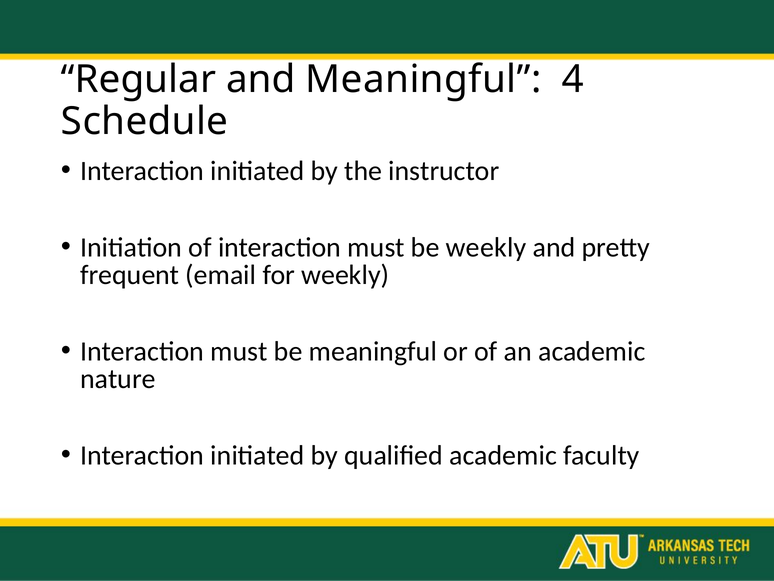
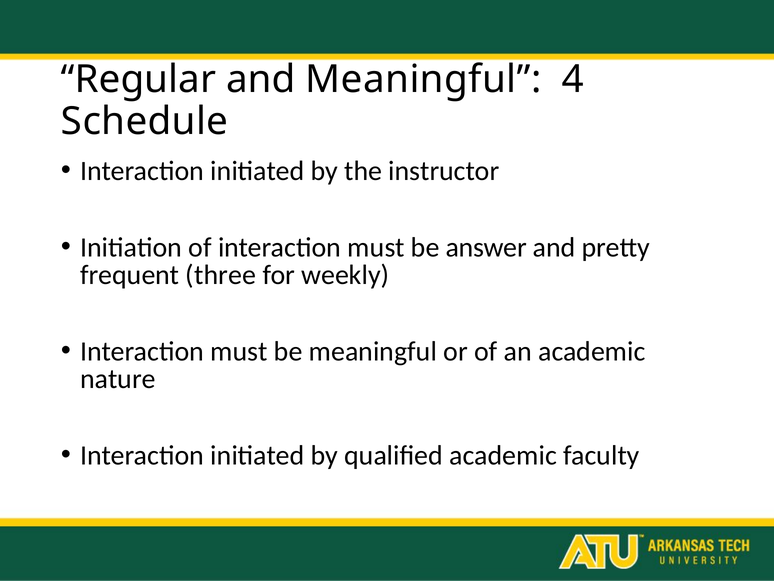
be weekly: weekly -> answer (486, 248)
email: email -> three (221, 275)
